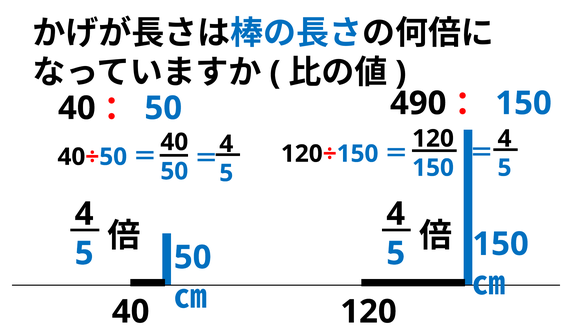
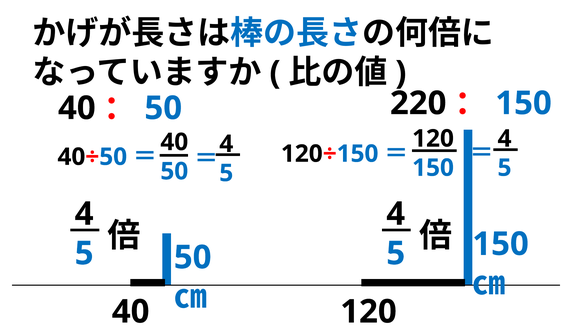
490: 490 -> 220 (418, 103)
